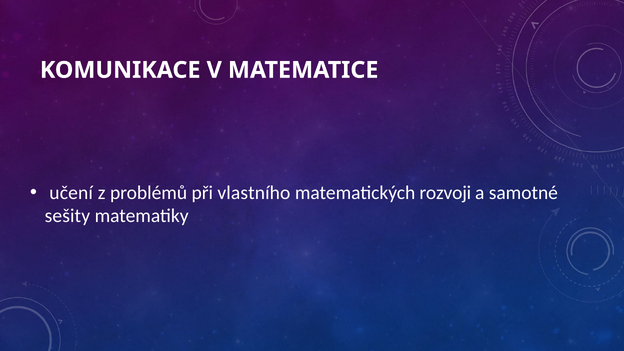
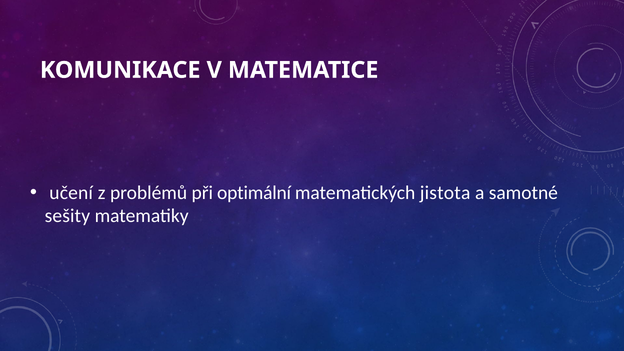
vlastního: vlastního -> optimální (254, 193)
rozvoji: rozvoji -> jistota (445, 193)
